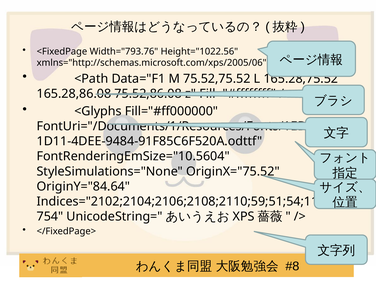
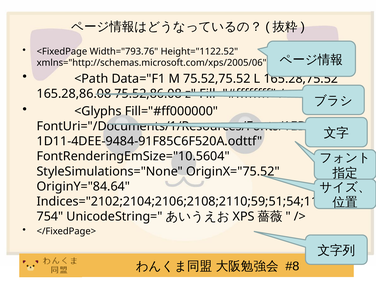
Height="1022.56: Height="1022.56 -> Height="1122.52 (199, 51)
